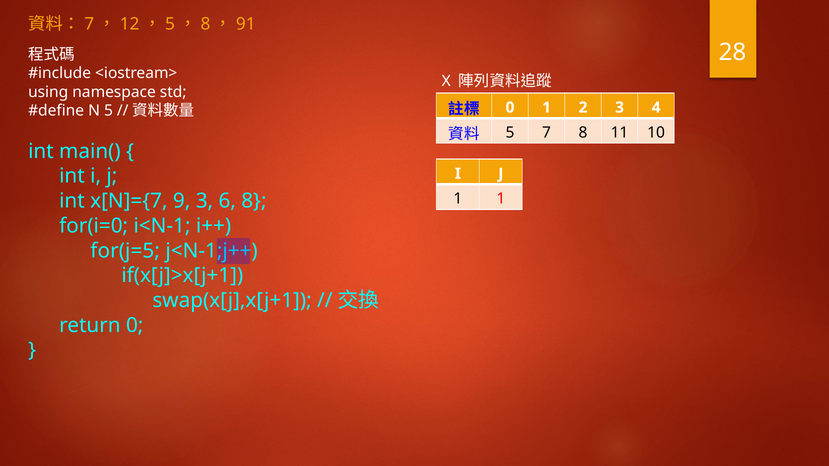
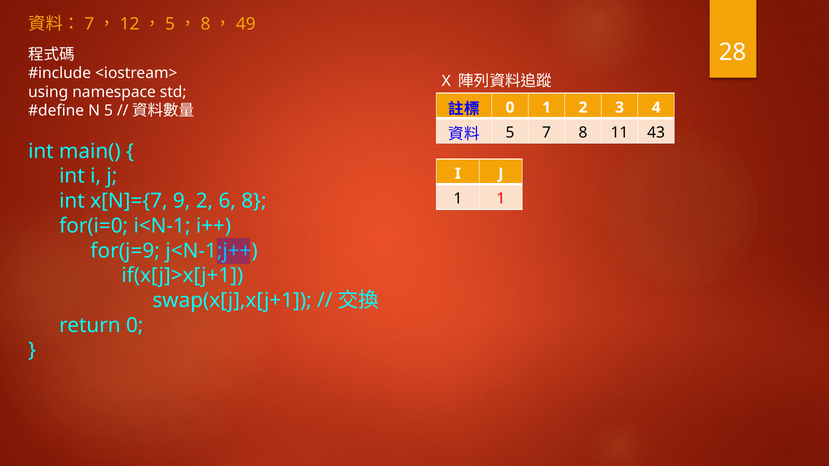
91: 91 -> 49 (246, 24)
10: 10 -> 43 (656, 133)
9 3: 3 -> 2 (204, 201)
for(j=5: for(j=5 -> for(j=9 (125, 251)
